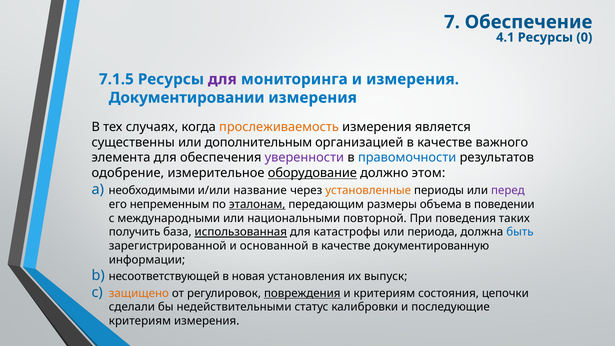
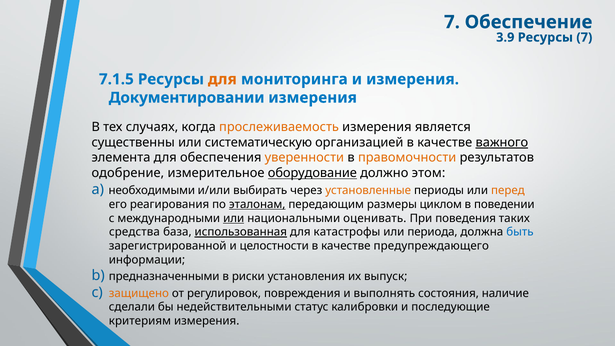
4.1: 4.1 -> 3.9 (505, 37)
Ресурсы 0: 0 -> 7 (584, 37)
для colour: purple -> orange (222, 79)
дополнительным: дополнительным -> систематическую (258, 142)
важного underline: none -> present (502, 142)
уверенности colour: purple -> orange (304, 158)
правомочности colour: blue -> orange (407, 158)
название: название -> выбирать (260, 191)
перед colour: purple -> orange (508, 191)
непременным: непременным -> реагирования (170, 204)
объема: объема -> циклом (441, 204)
или underline: none -> present (234, 218)
повторной: повторной -> оценивать (375, 218)
получить: получить -> средства (134, 232)
основанной: основанной -> целостности (274, 246)
документированную: документированную -> предупреждающего (431, 246)
несоответствующей: несоответствующей -> предназначенными (164, 276)
новая: новая -> риски (248, 276)
повреждения underline: present -> none (302, 293)
и критериям: критериям -> выполнять (384, 293)
цепочки: цепочки -> наличие (505, 293)
